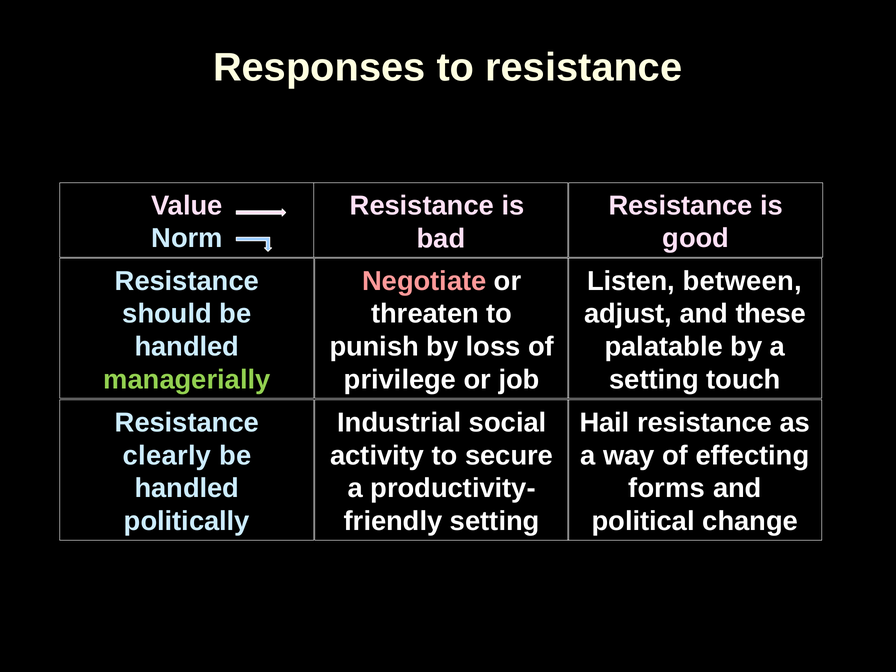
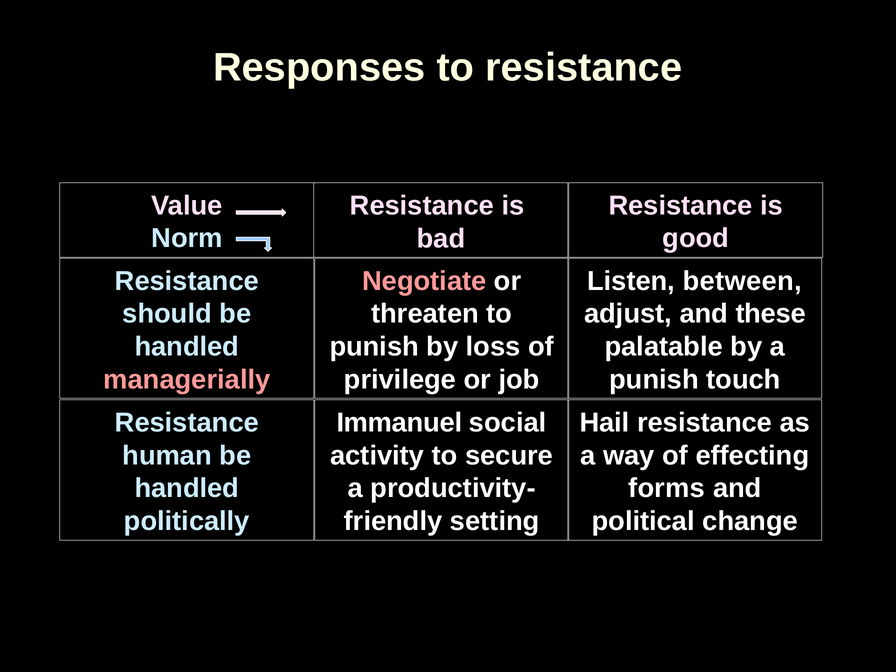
managerially colour: light green -> pink (187, 380)
setting: setting -> punish (654, 380)
Industrial: Industrial -> Immanuel (399, 423)
clearly: clearly -> human (167, 456)
